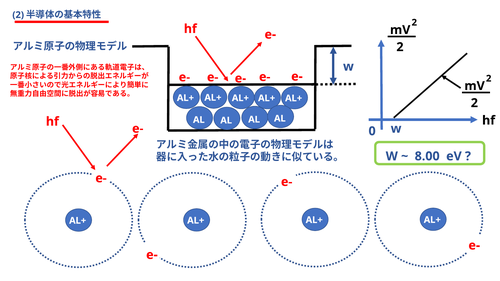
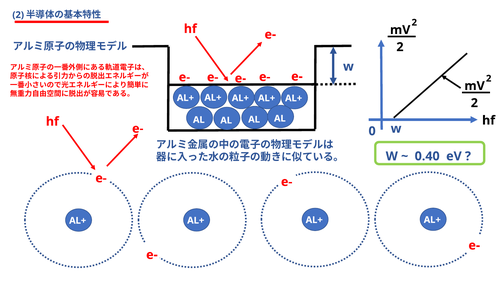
8.00: 8.00 -> 0.40 (427, 156)
